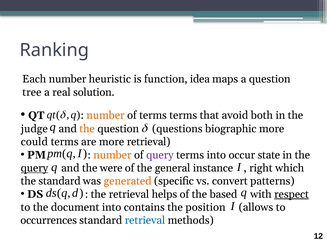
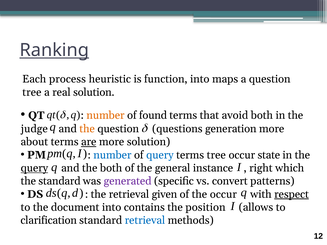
Ranking underline: none -> present (54, 50)
Each number: number -> process (67, 79)
function idea: idea -> into (200, 79)
of terms: terms -> found (153, 116)
biographic: biographic -> generation (231, 129)
could: could -> about (34, 142)
are underline: none -> present (89, 142)
more retrieval: retrieval -> solution (148, 142)
number colour: orange -> blue (112, 155)
query colour: purple -> blue (160, 155)
terms into: into -> tree (216, 155)
the were: were -> both (111, 168)
generated colour: orange -> purple (128, 181)
helps: helps -> given (164, 194)
the based: based -> occur (223, 194)
occurrences: occurrences -> clarification (49, 221)
